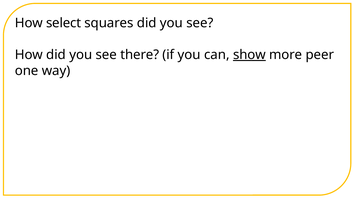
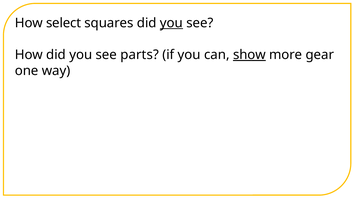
you underline: none -> present (171, 23)
there: there -> parts (140, 55)
peer: peer -> gear (320, 55)
